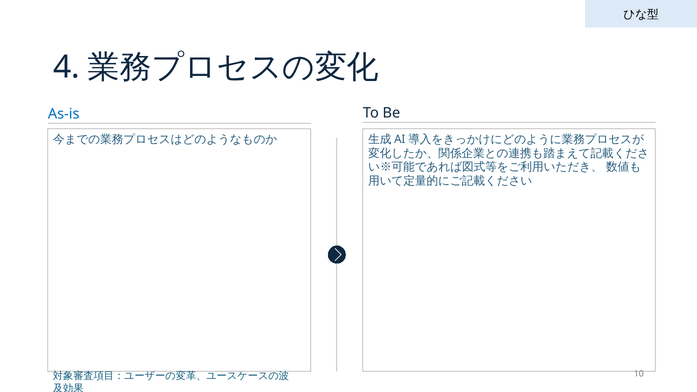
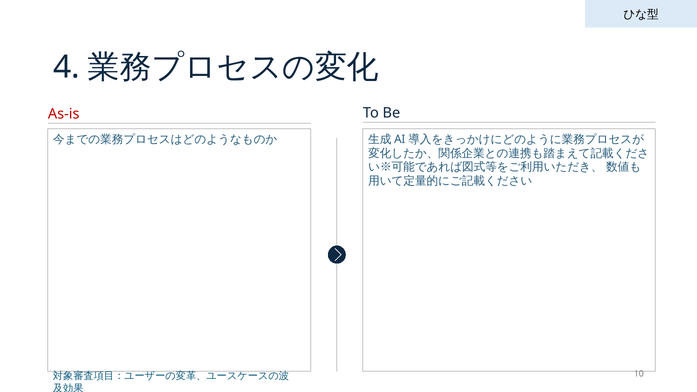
As-is colour: blue -> red (64, 114)
